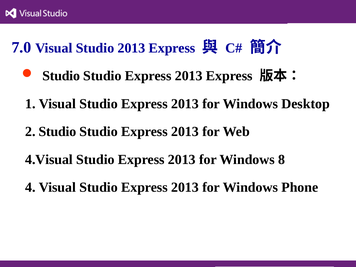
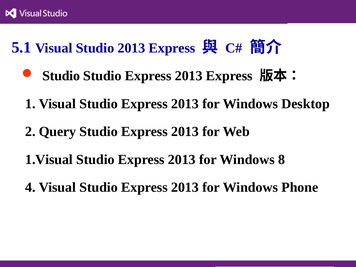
7.0: 7.0 -> 5.1 (21, 47)
2 Studio: Studio -> Query (57, 132)
4.Visual: 4.Visual -> 1.Visual (49, 160)
